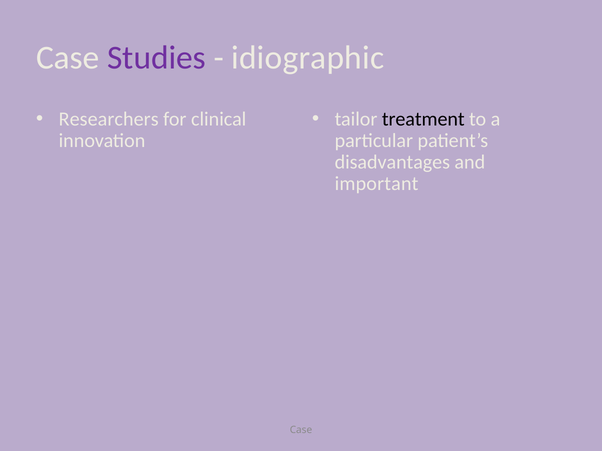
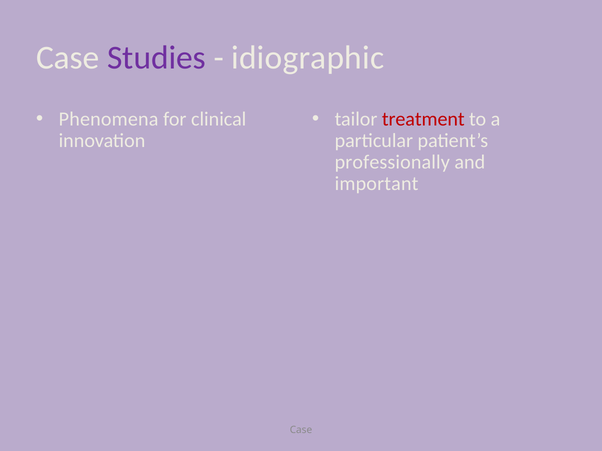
Researchers: Researchers -> Phenomena (109, 119)
treatment colour: black -> red (423, 119)
disadvantages: disadvantages -> professionally (392, 162)
